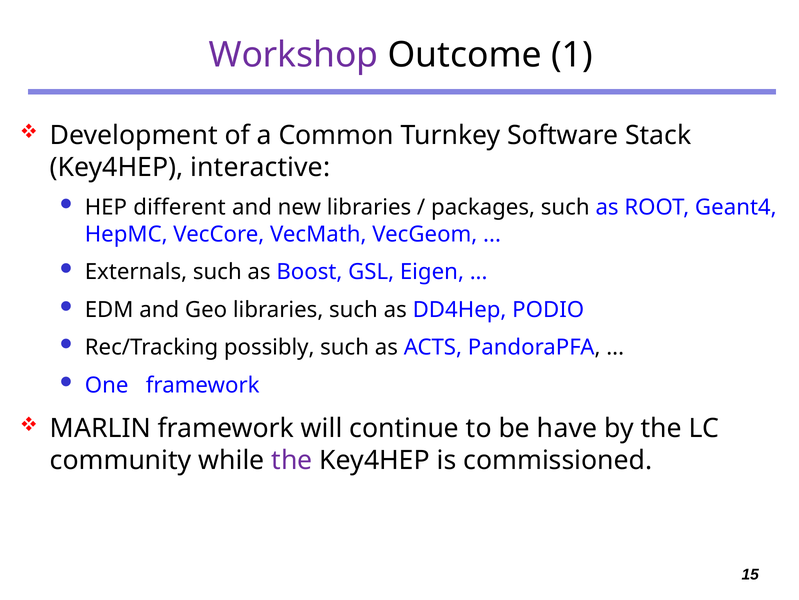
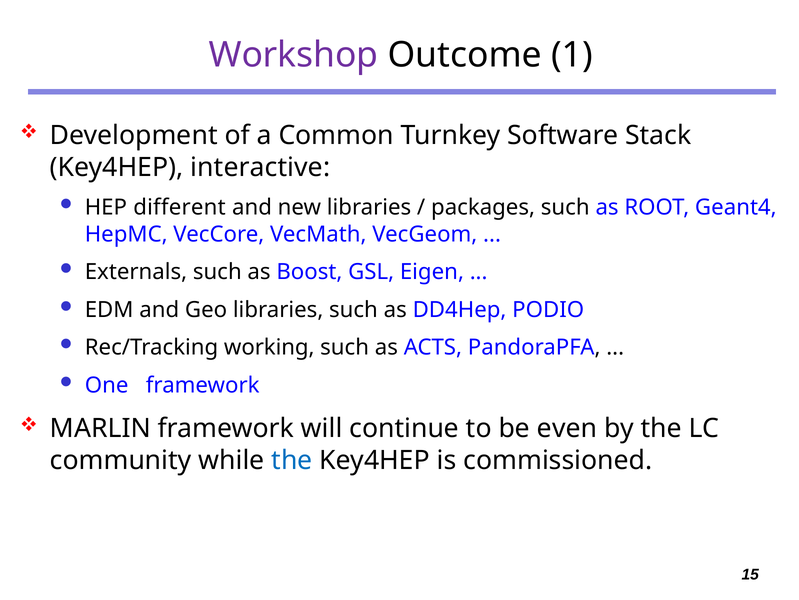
possibly: possibly -> working (269, 347)
have: have -> even (567, 428)
the colour: purple -> blue (292, 460)
